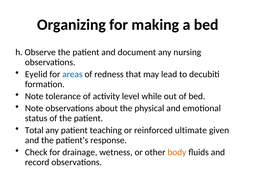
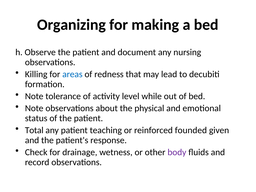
Eyelid: Eyelid -> Killing (36, 74)
ultimate: ultimate -> founded (191, 130)
body colour: orange -> purple (177, 152)
